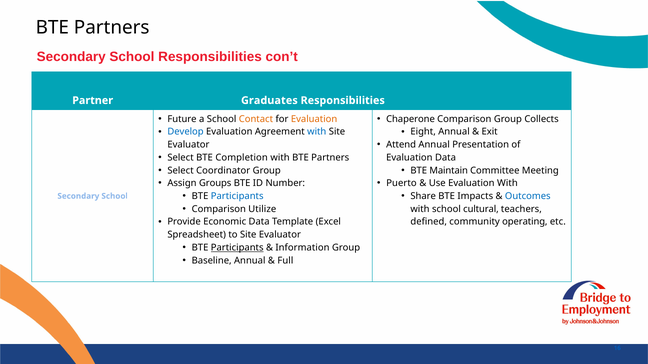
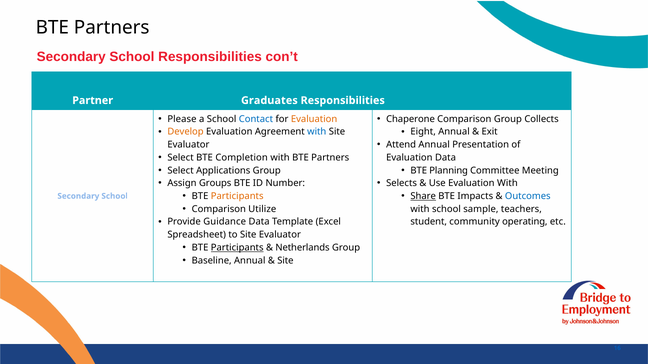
Future: Future -> Please (182, 119)
Contact colour: orange -> blue (256, 119)
Develop colour: blue -> orange (186, 132)
Coordinator: Coordinator -> Applications (223, 171)
Maintain: Maintain -> Planning (449, 171)
Puerto: Puerto -> Selects (402, 184)
Participants colour: blue -> orange (237, 196)
Share underline: none -> present (423, 196)
cultural: cultural -> sample (481, 209)
Economic: Economic -> Guidance (225, 222)
defined: defined -> student (429, 222)
Information: Information -> Netherlands (303, 248)
Full: Full -> Site (285, 261)
